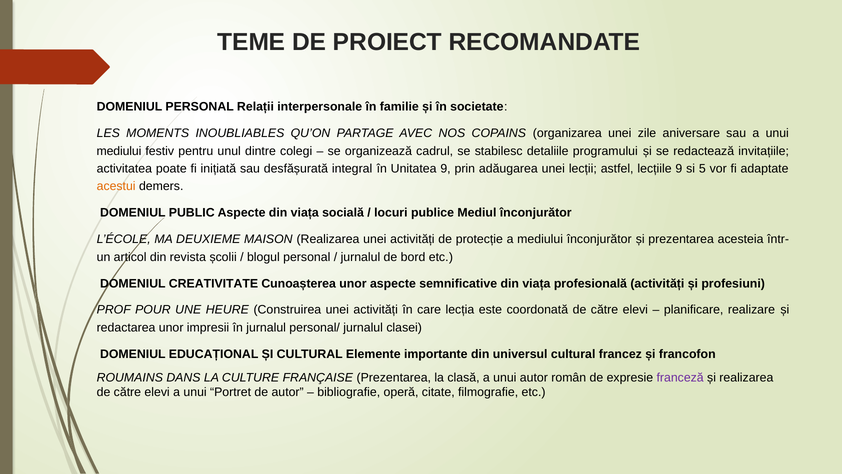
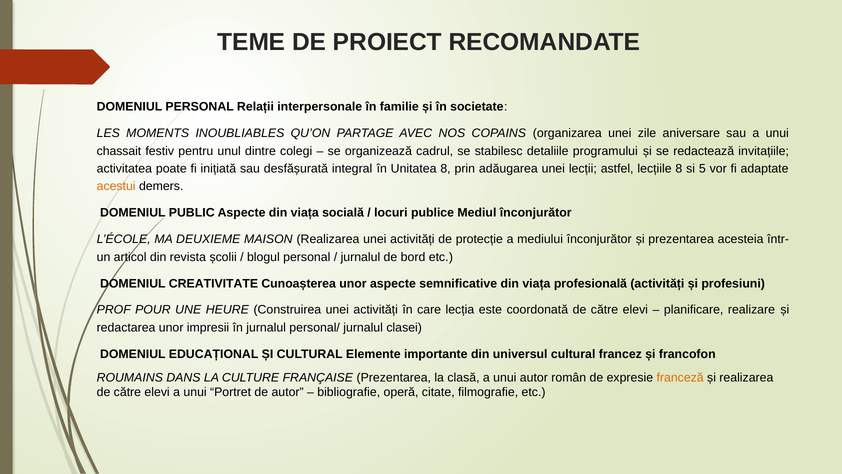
mediului: mediului -> chassait (119, 151)
Unitatea 9: 9 -> 8 (445, 169)
lecțiile 9: 9 -> 8 (679, 169)
franceză colour: purple -> orange (680, 377)
